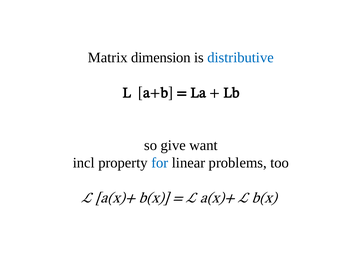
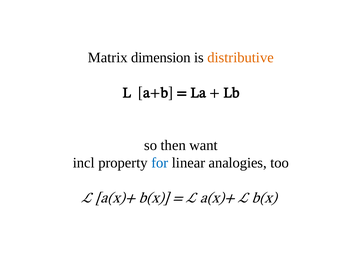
distributive colour: blue -> orange (241, 57)
give: give -> then (173, 145)
problems: problems -> analogies (238, 162)
